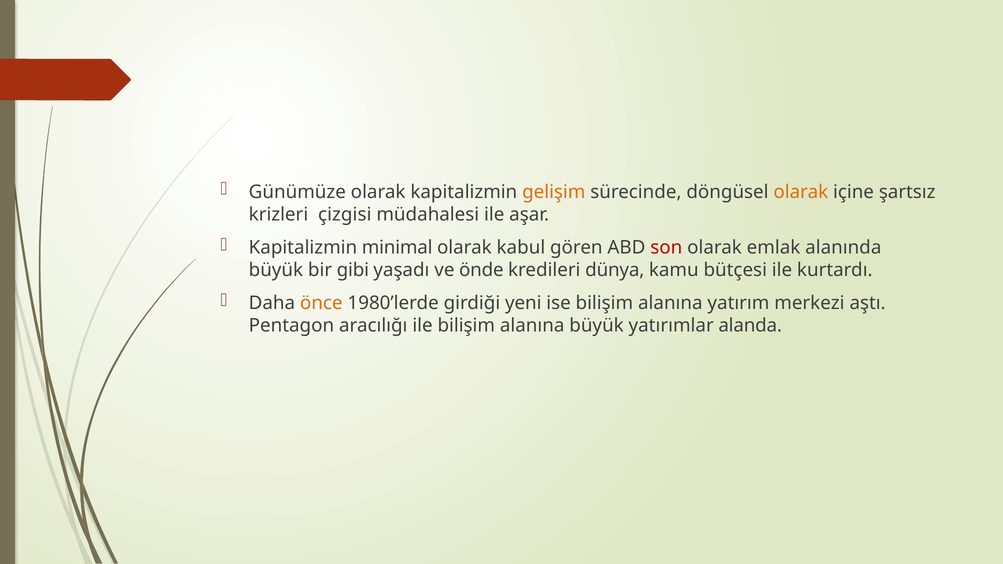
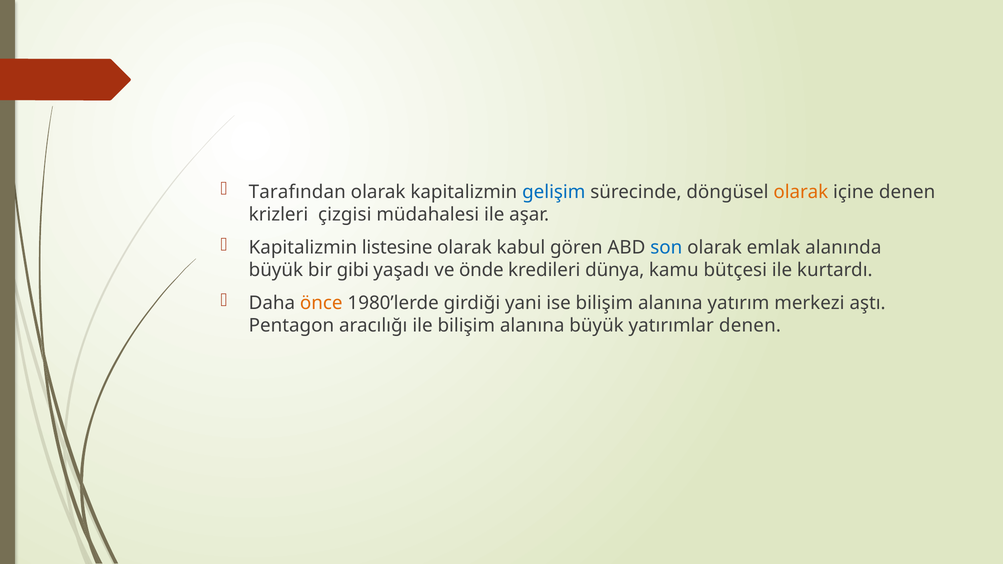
Günümüze: Günümüze -> Tarafından (297, 192)
gelişim colour: orange -> blue (554, 192)
içine şartsız: şartsız -> denen (907, 192)
minimal: minimal -> listesine (397, 247)
son colour: red -> blue (666, 247)
yeni: yeni -> yani (523, 303)
yatırımlar alanda: alanda -> denen (750, 326)
